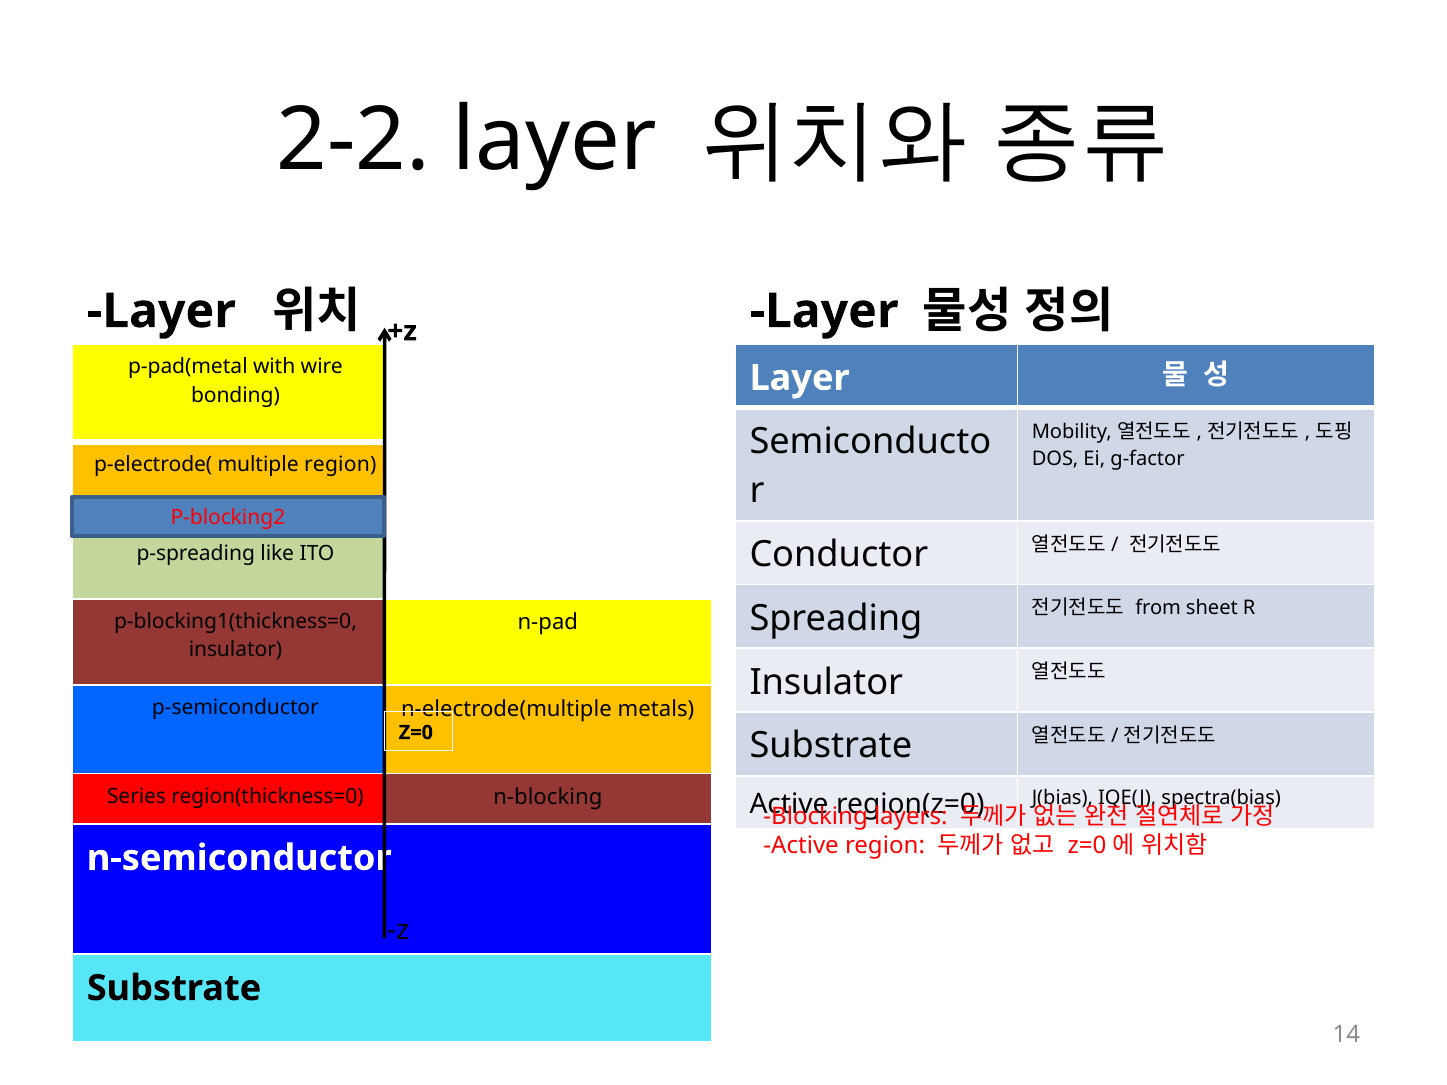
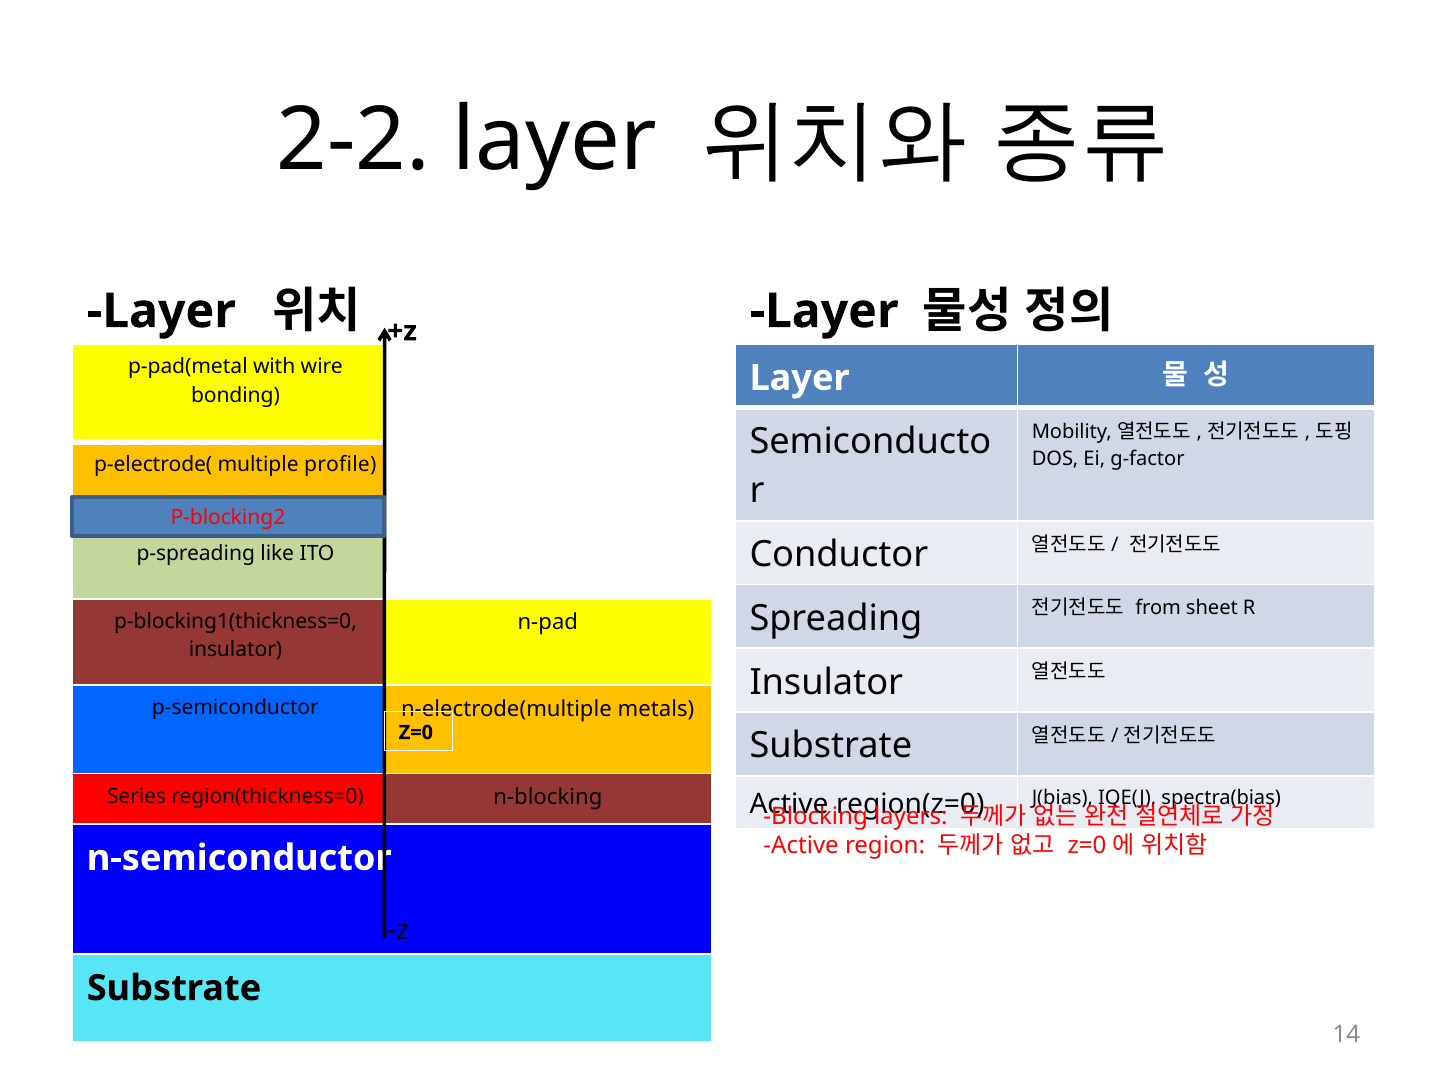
multiple region: region -> profile (340, 465)
